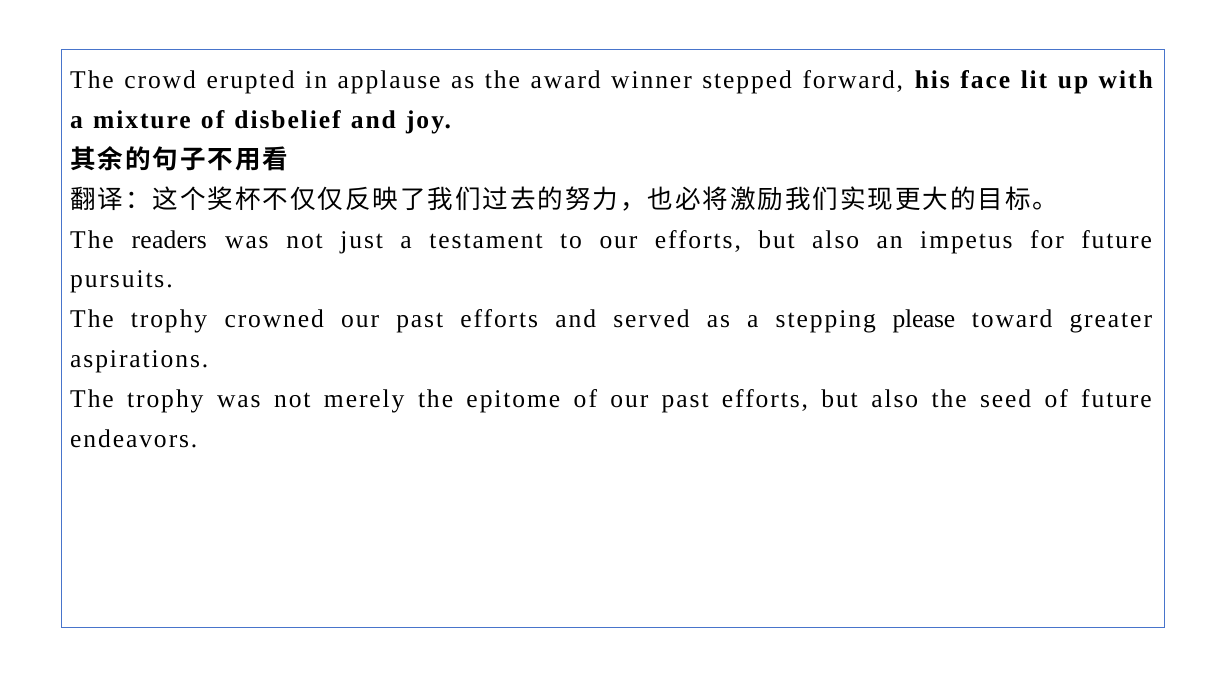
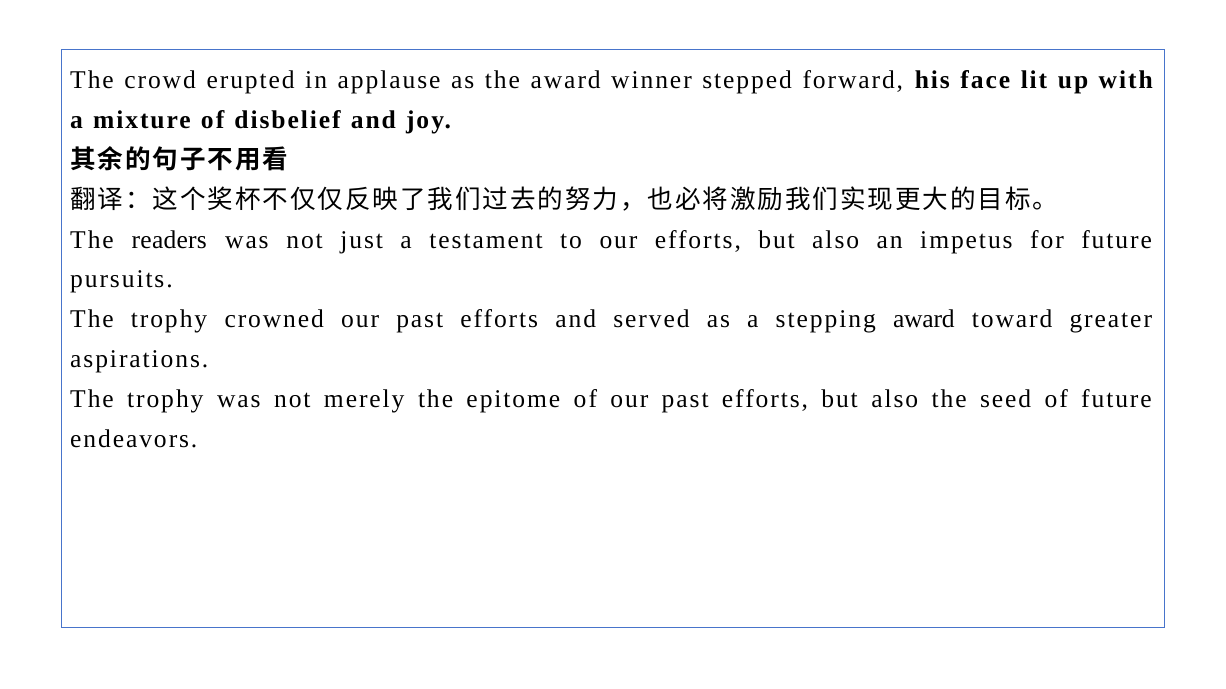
stepping please: please -> award (924, 320)
